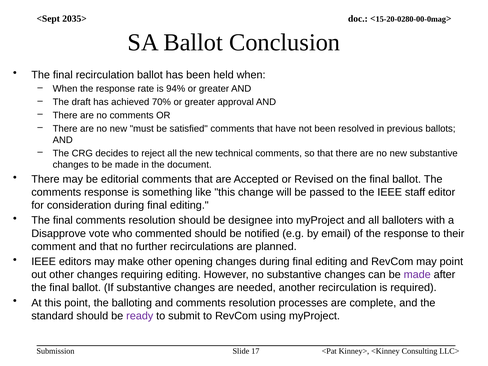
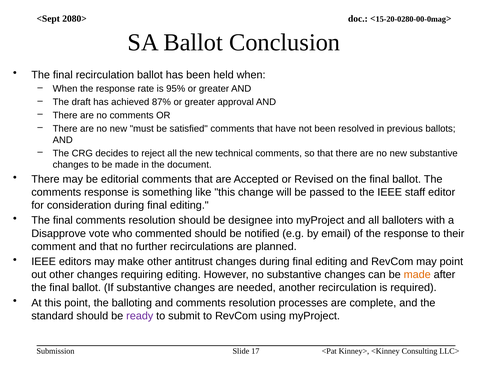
2035>: 2035> -> 2080> (74, 19)
94%: 94% -> 95% (176, 89)
70%: 70% -> 87% (161, 102)
opening: opening -> antitrust (194, 262)
made colour: purple -> orange (417, 275)
